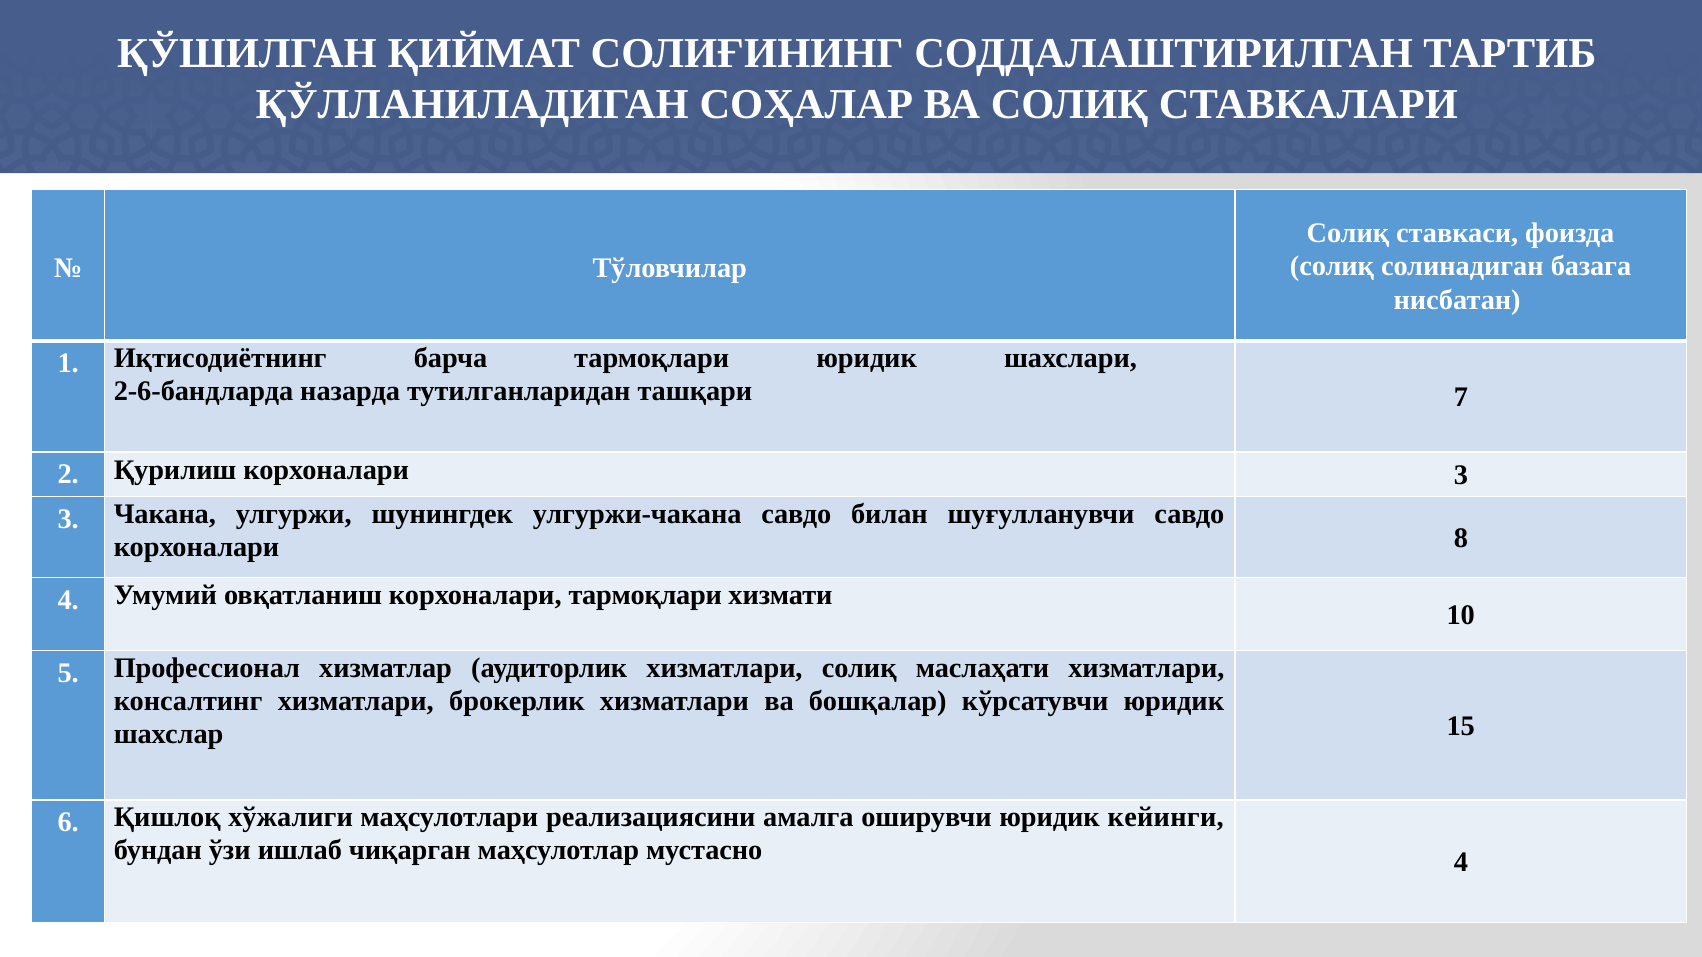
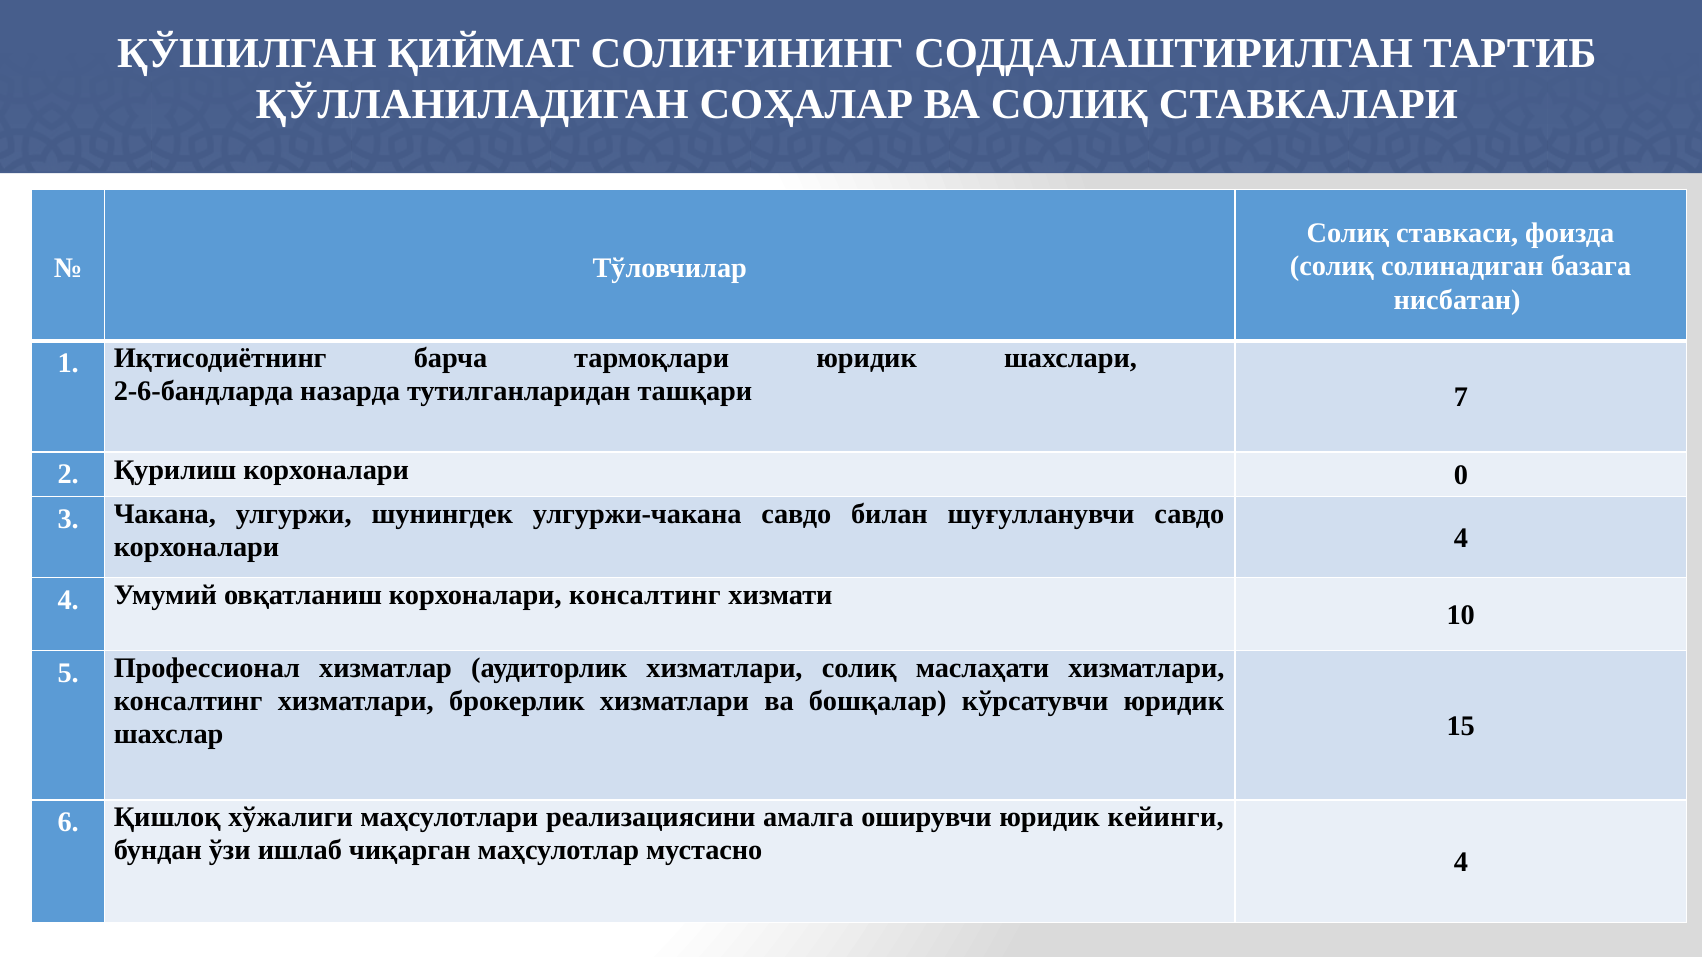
корхоналари 3: 3 -> 0 (1461, 476)
корхоналари 8: 8 -> 4 (1461, 538)
корхоналари тармоқлари: тармоқлари -> консалтинг (645, 595)
